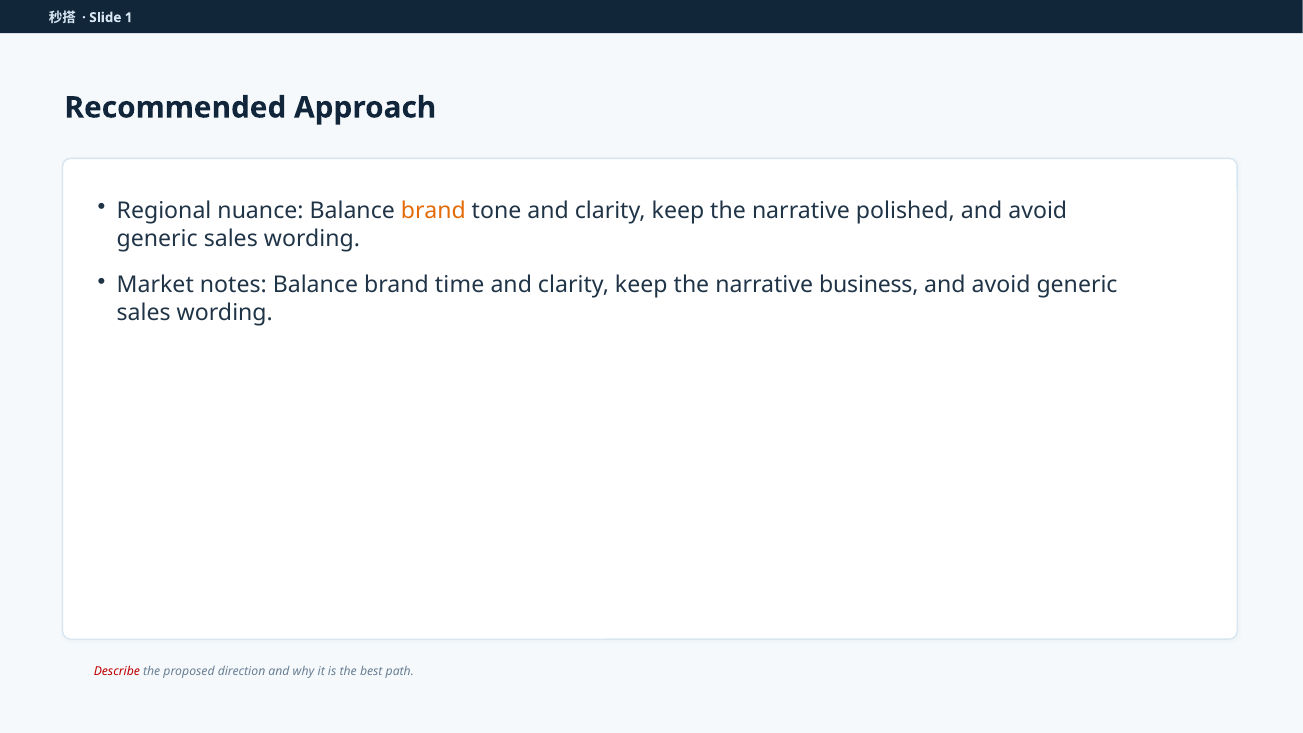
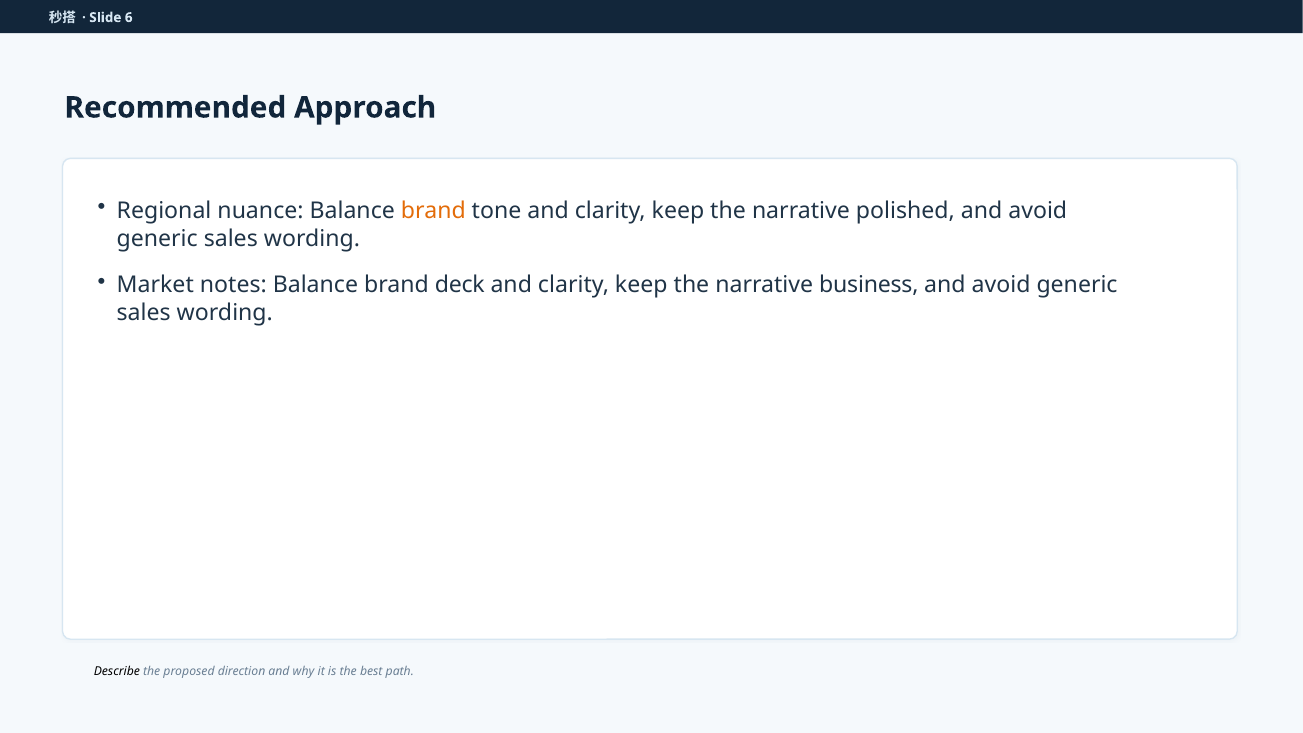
1: 1 -> 6 (129, 18)
time: time -> deck (460, 285)
Describe colour: red -> black (117, 671)
